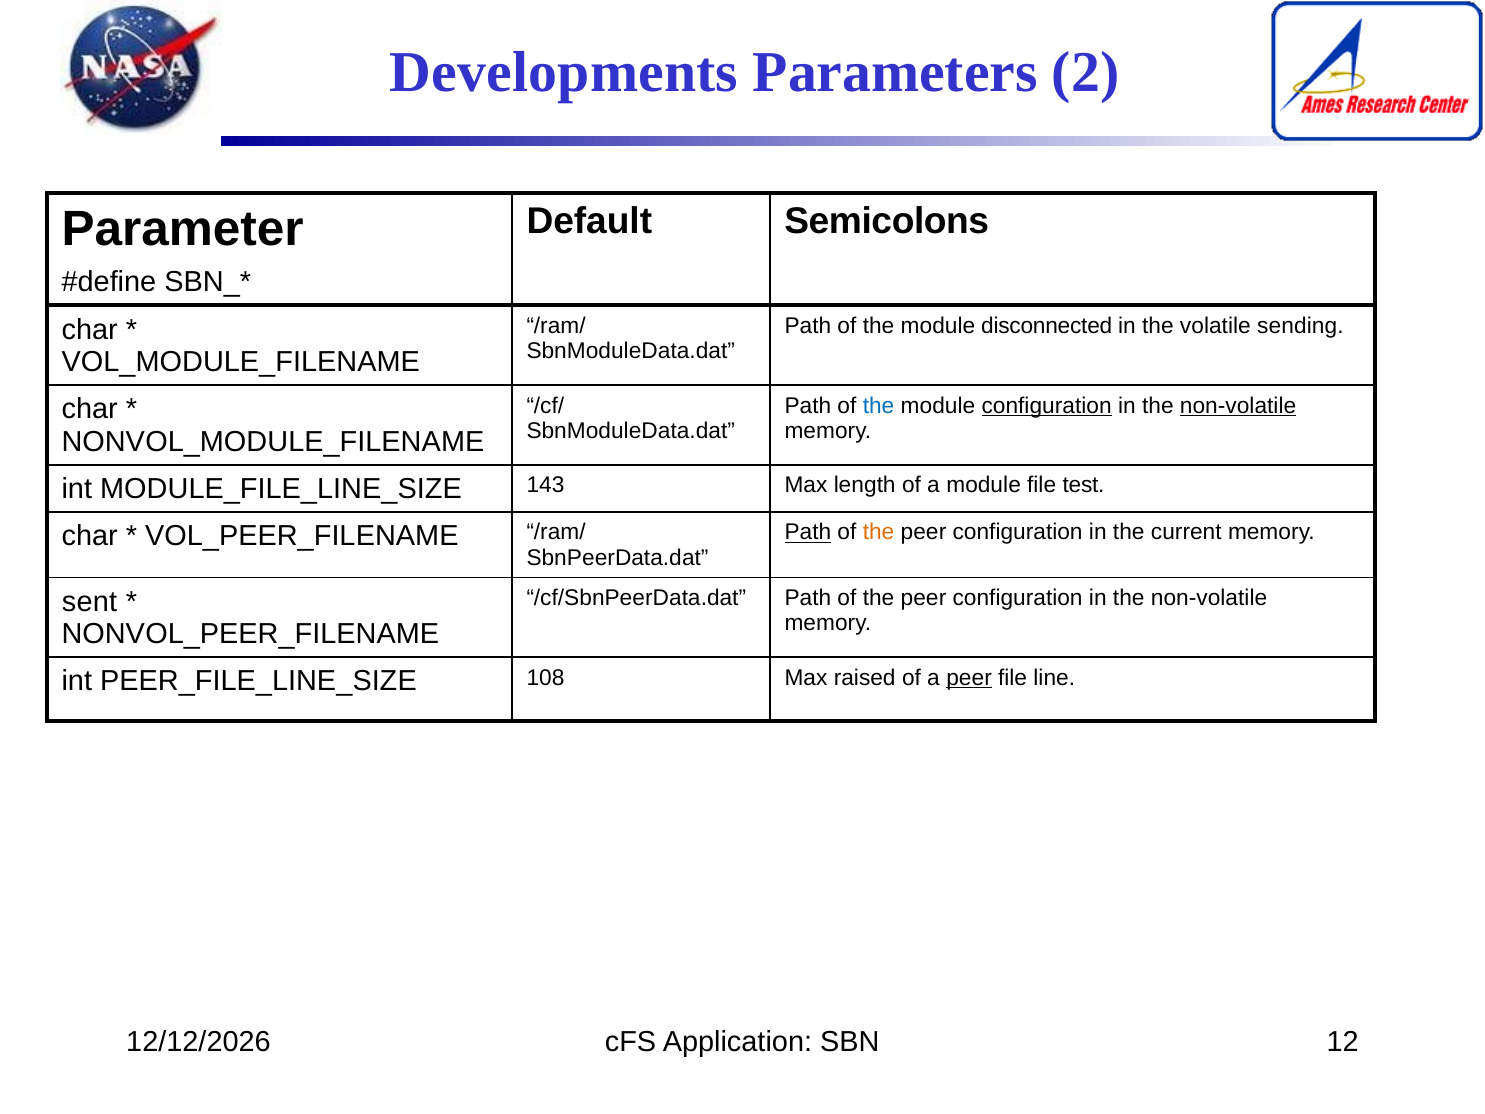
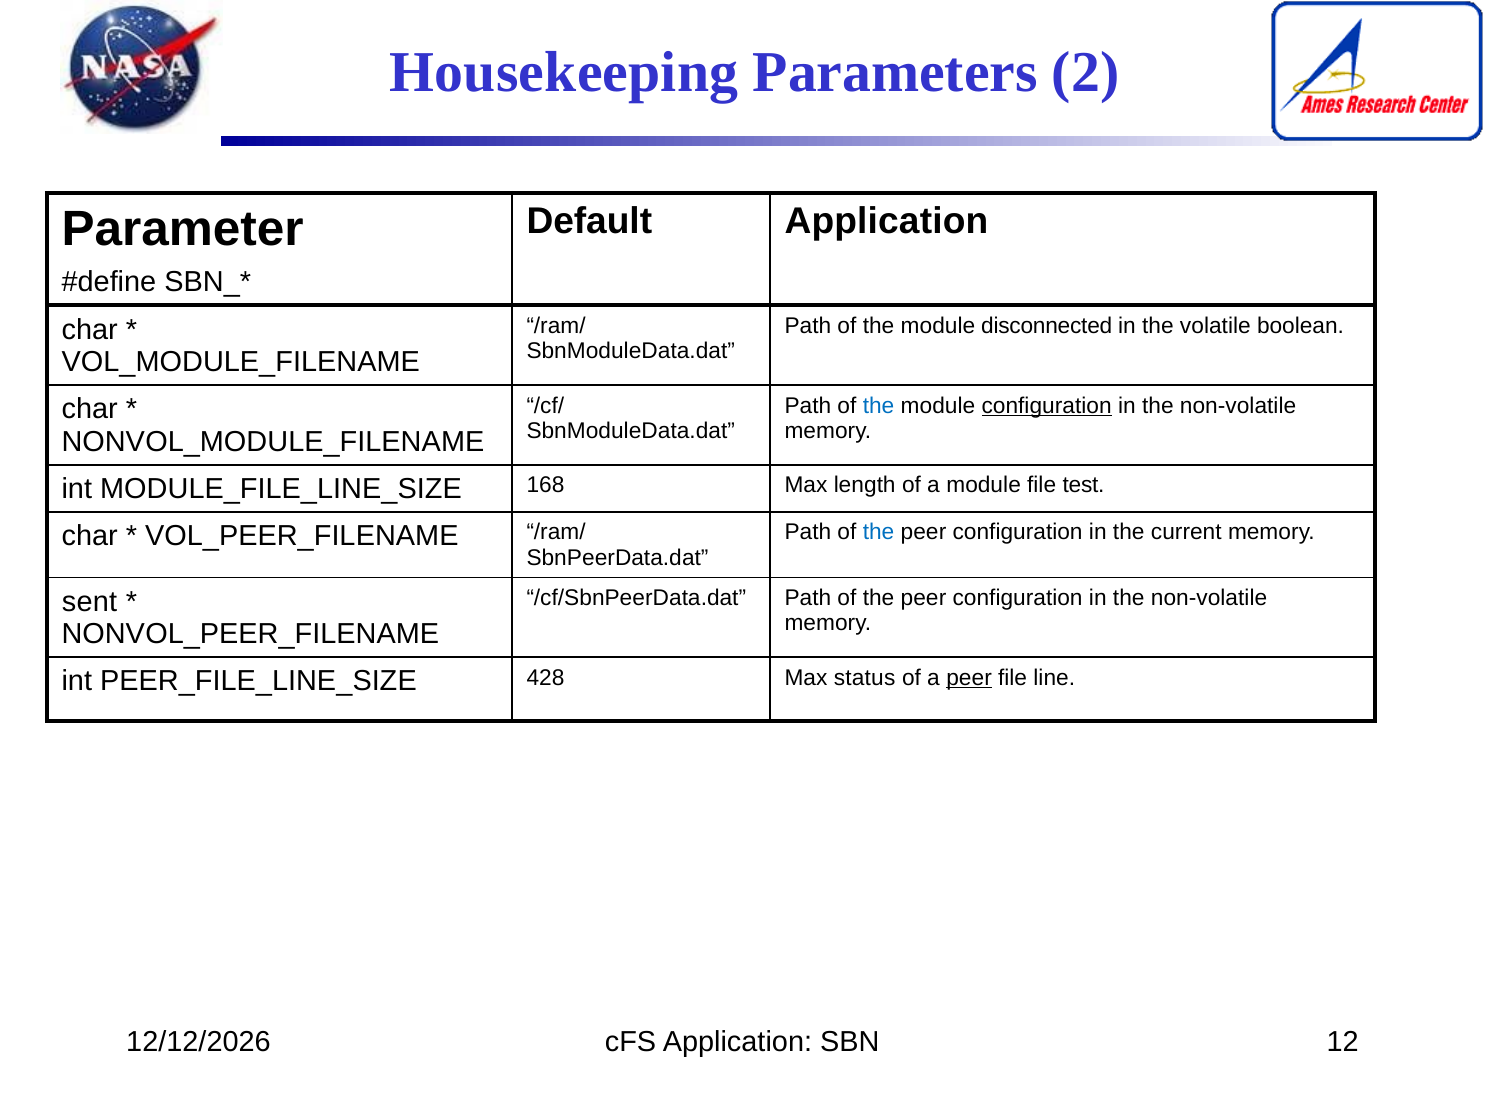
Developments: Developments -> Housekeeping (564, 72)
Default Semicolons: Semicolons -> Application (886, 222)
sending: sending -> boolean (1300, 326)
non-volatile underline: present -> none (1238, 405)
143: 143 -> 168 (545, 485)
Path underline: present -> none (808, 532)
the colour: orange -> blue (879, 532)
108: 108 -> 428 (545, 677)
raised: raised -> status (865, 677)
